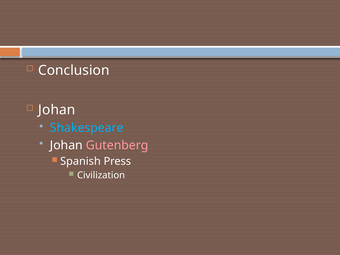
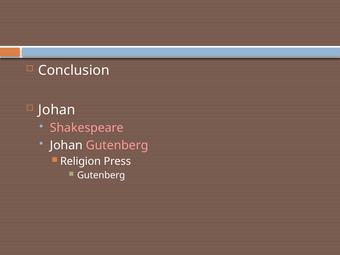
Shakespeare colour: light blue -> pink (87, 128)
Spanish: Spanish -> Religion (81, 161)
Civilization: Civilization -> Gutenberg (101, 175)
